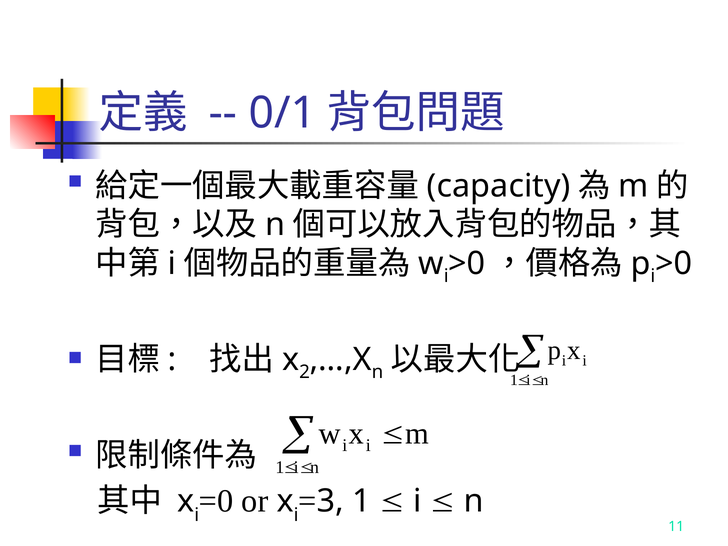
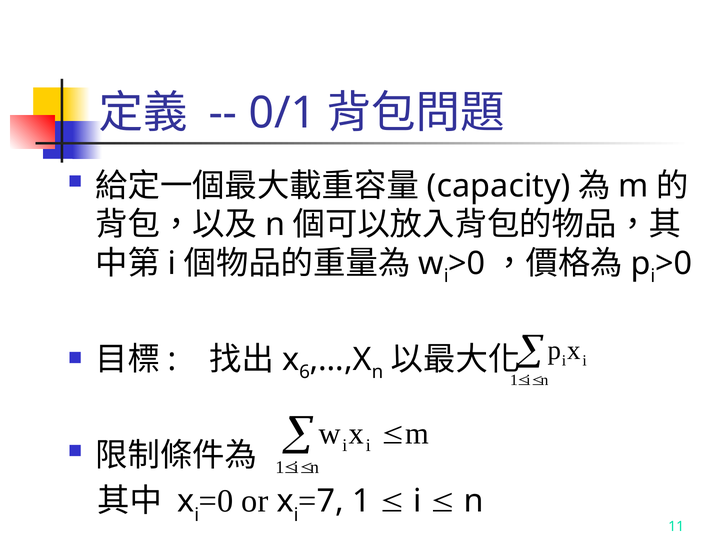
2: 2 -> 6 (305, 372)
3: 3 -> 7 (330, 501)
